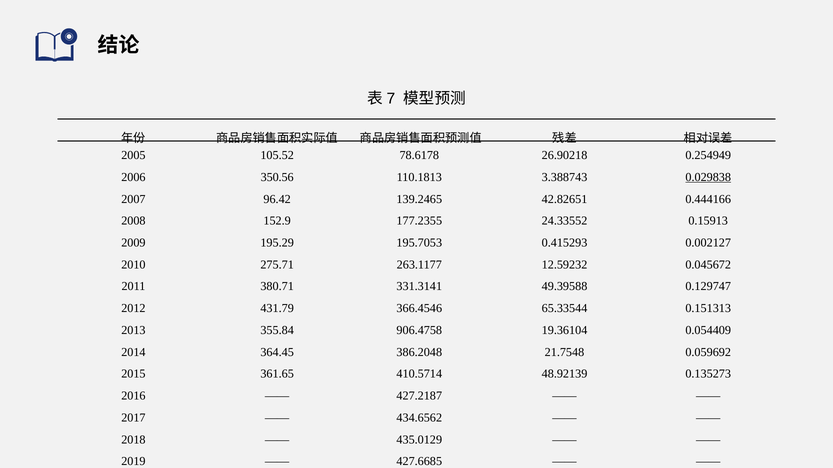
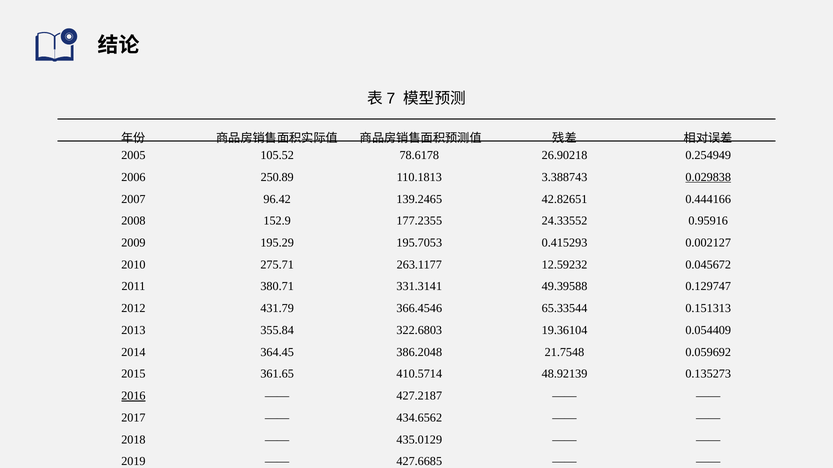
350.56: 350.56 -> 250.89 (277, 177)
0.15913: 0.15913 -> 0.95916 (708, 221)
906.4758: 906.4758 -> 322.6803 (419, 331)
2016 underline: none -> present (133, 396)
